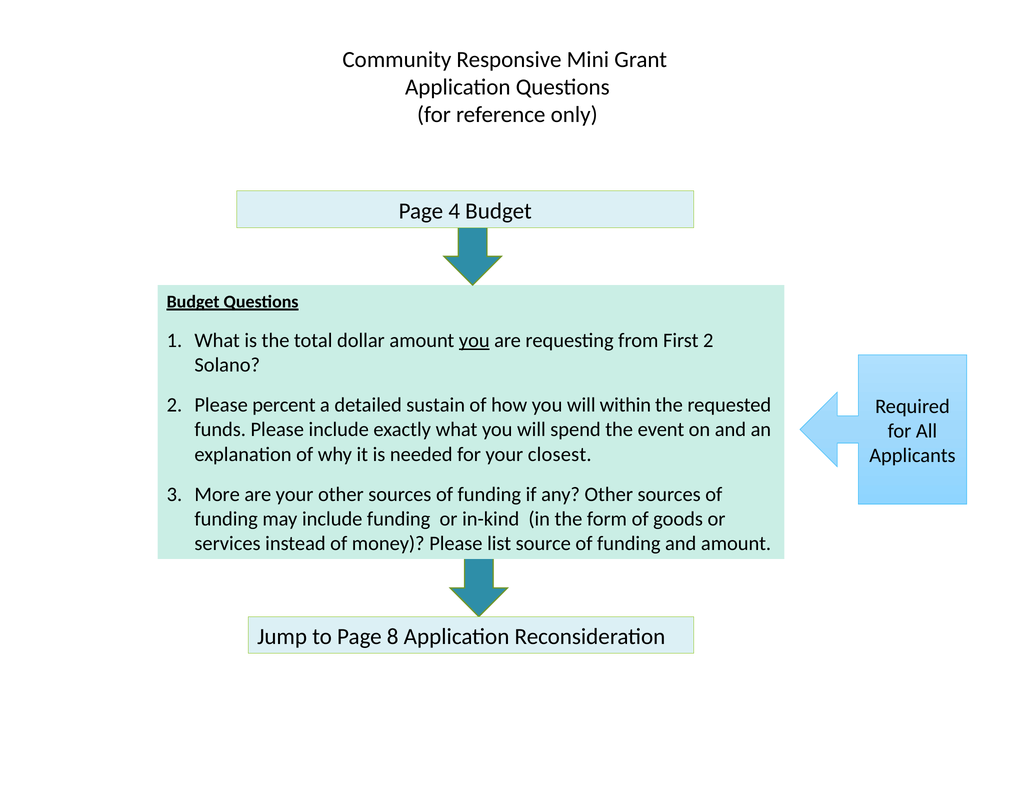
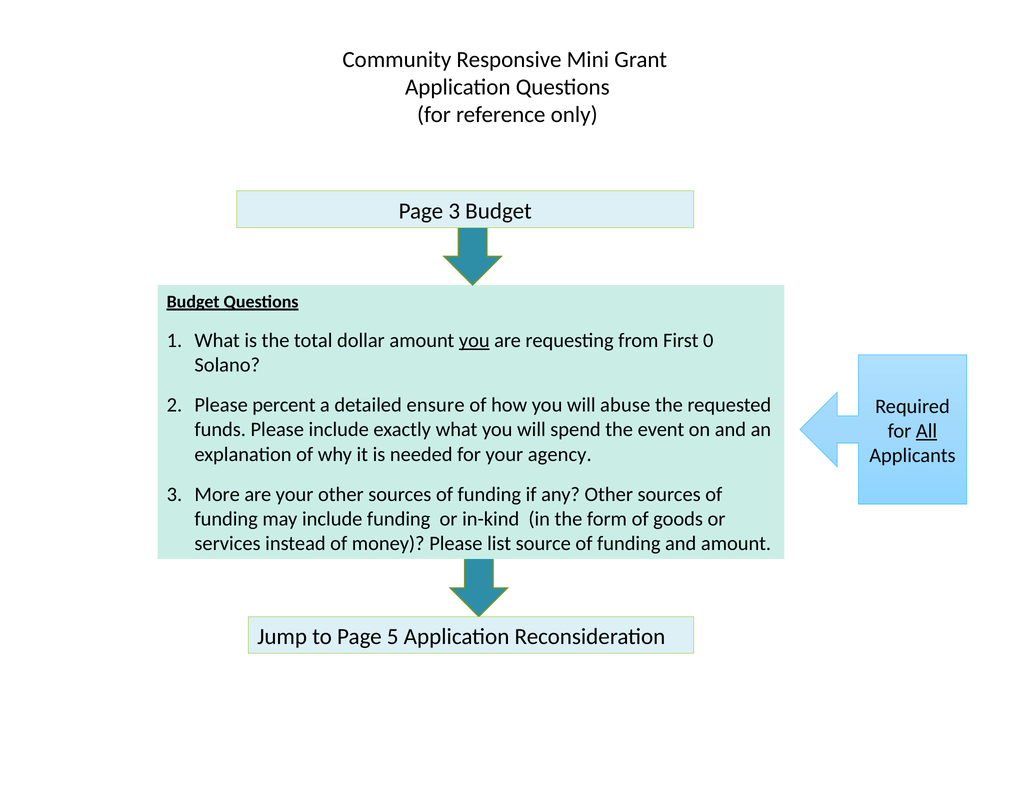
Page 4: 4 -> 3 (454, 211)
First 2: 2 -> 0 (708, 340)
sustain: sustain -> ensure (436, 405)
within: within -> abuse (625, 405)
All underline: none -> present (927, 431)
closest: closest -> agency (560, 454)
8: 8 -> 5 (393, 636)
